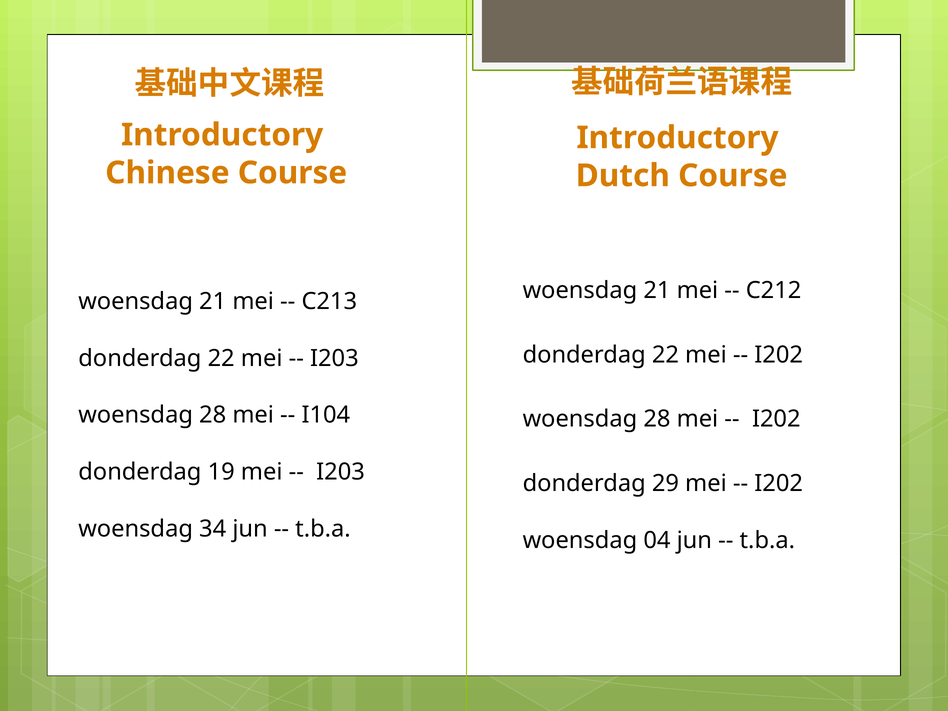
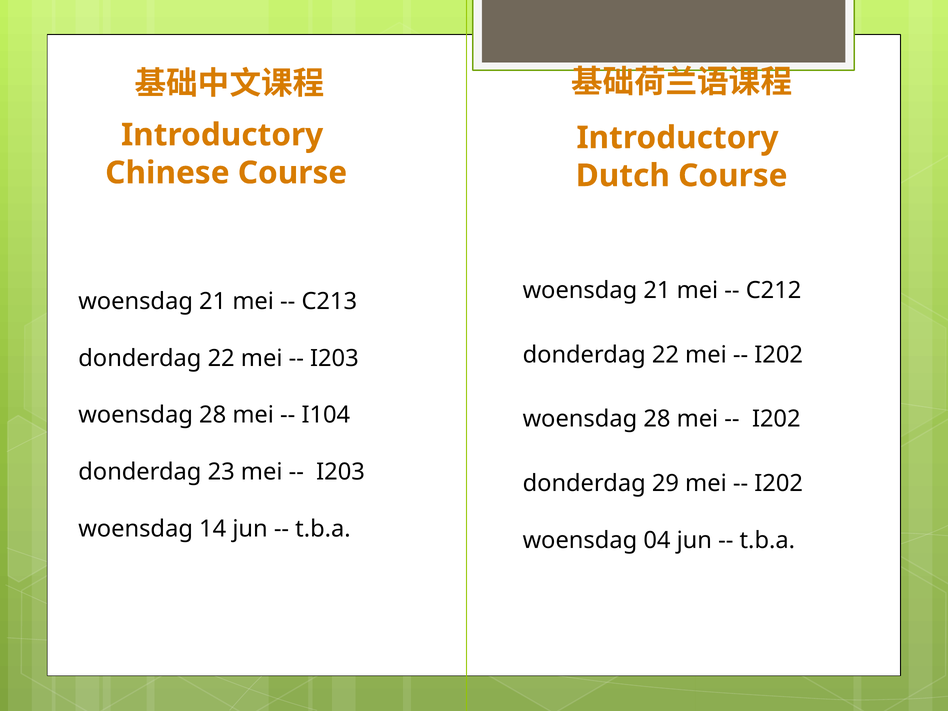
19: 19 -> 23 (221, 472)
34: 34 -> 14 (213, 529)
